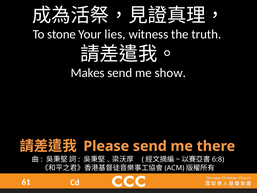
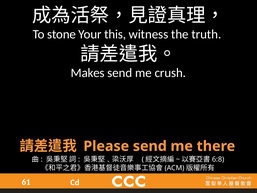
lies: lies -> this (115, 34)
show: show -> crush (170, 73)
